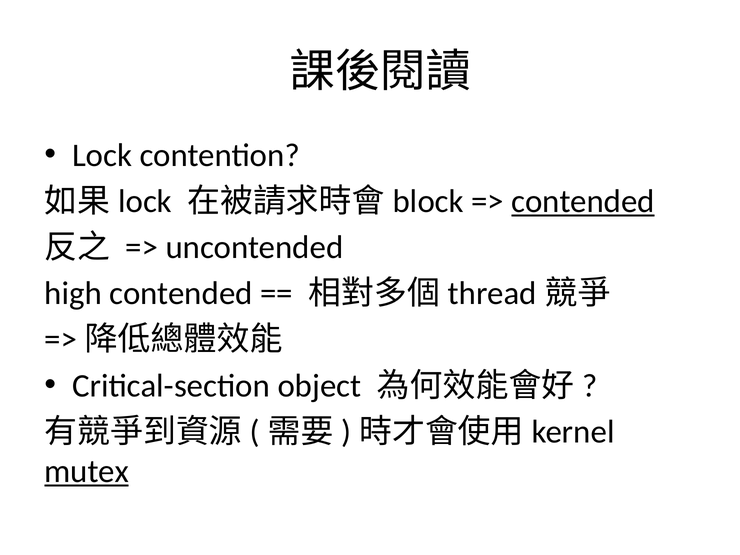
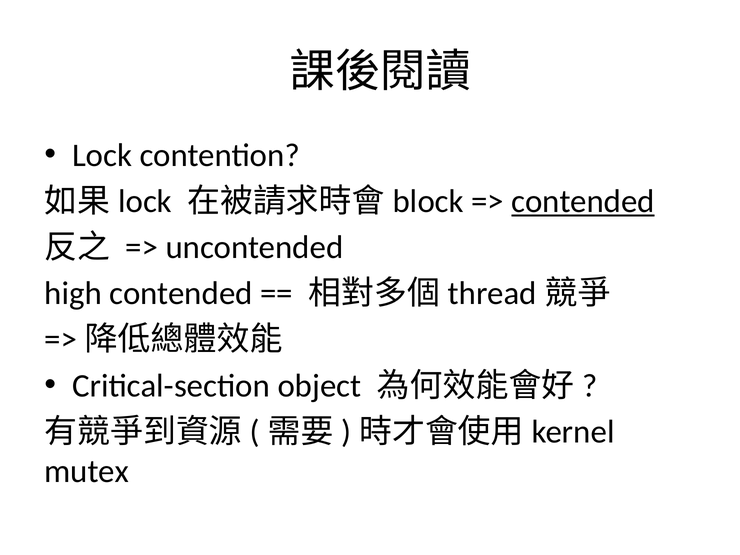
mutex underline: present -> none (87, 471)
